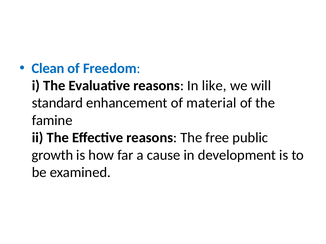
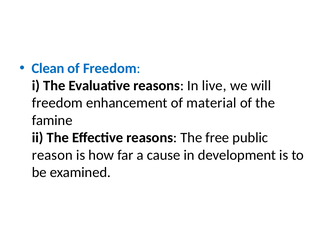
like: like -> live (214, 86)
standard: standard -> freedom (57, 103)
growth: growth -> reason (52, 155)
